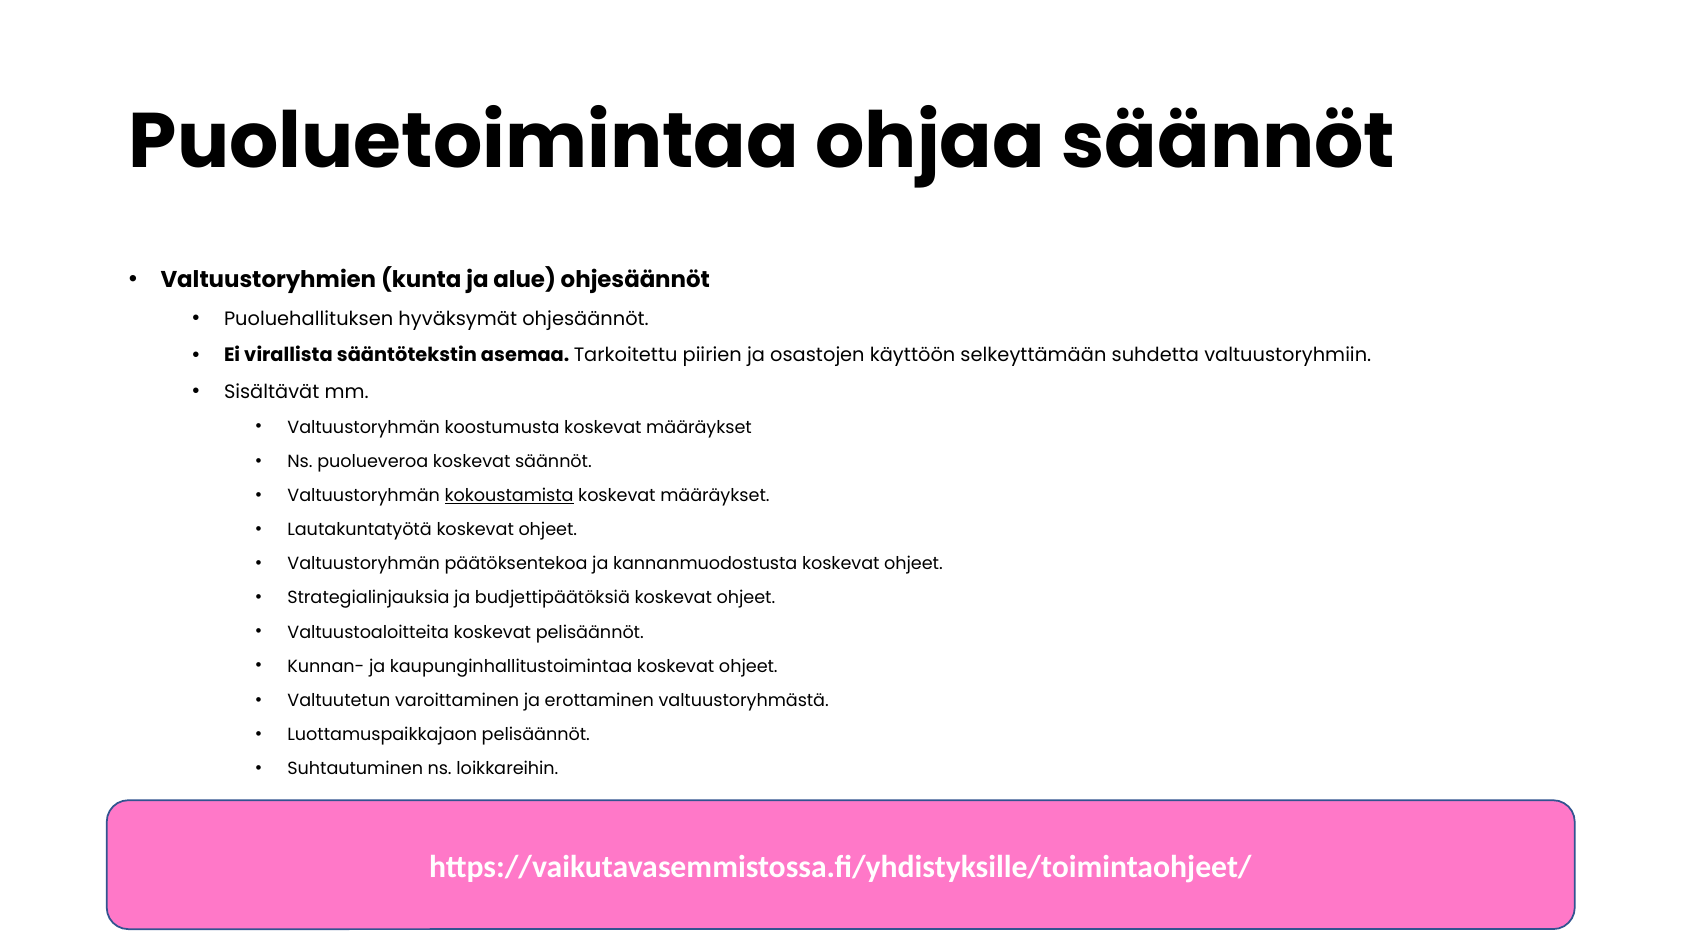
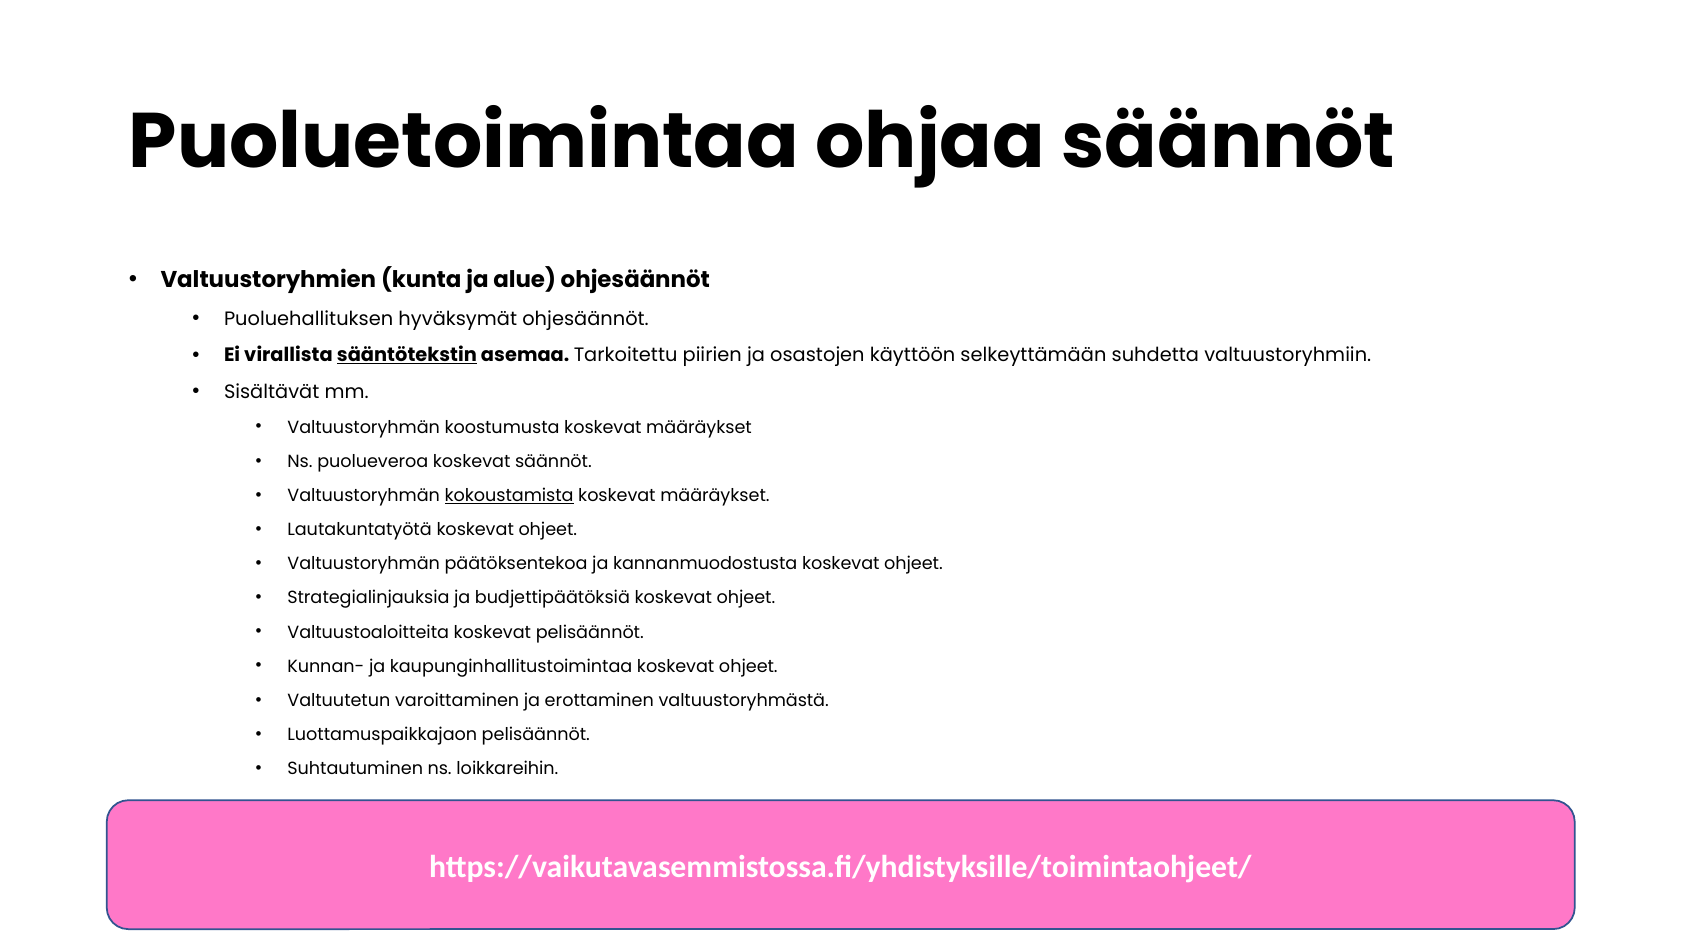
sääntötekstin underline: none -> present (407, 356)
